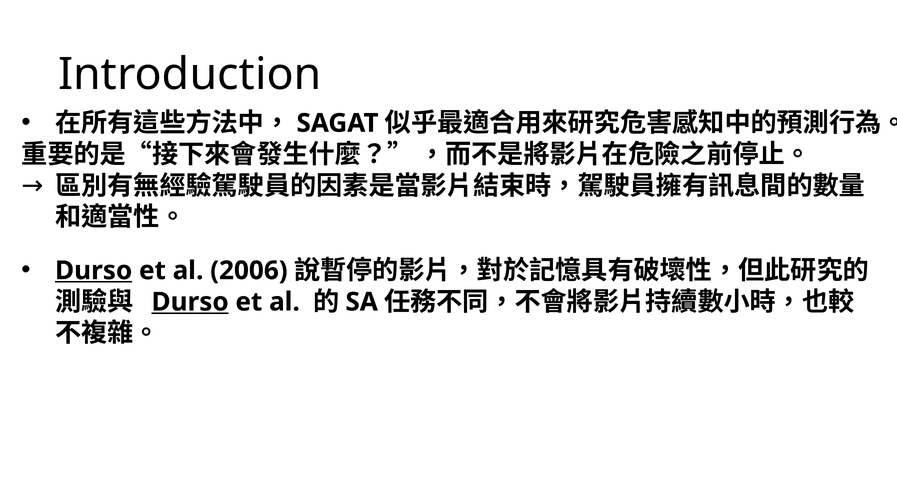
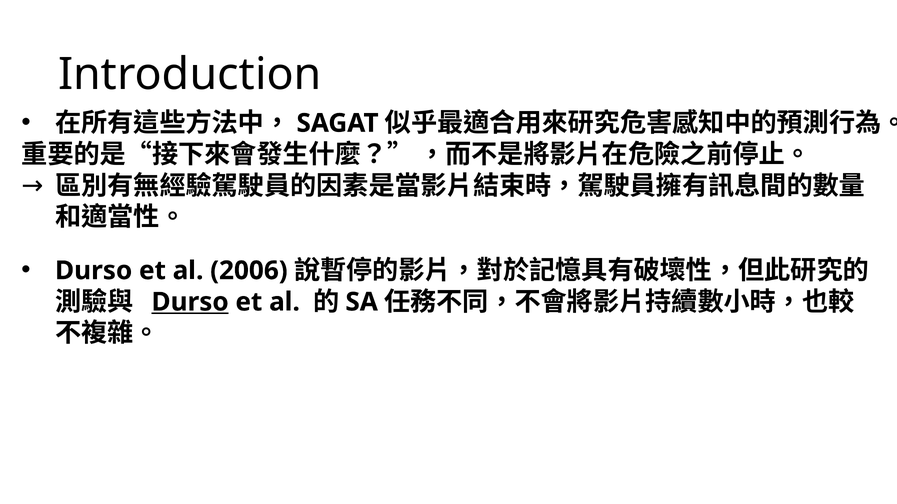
Durso underline: present -> none (94, 271)
